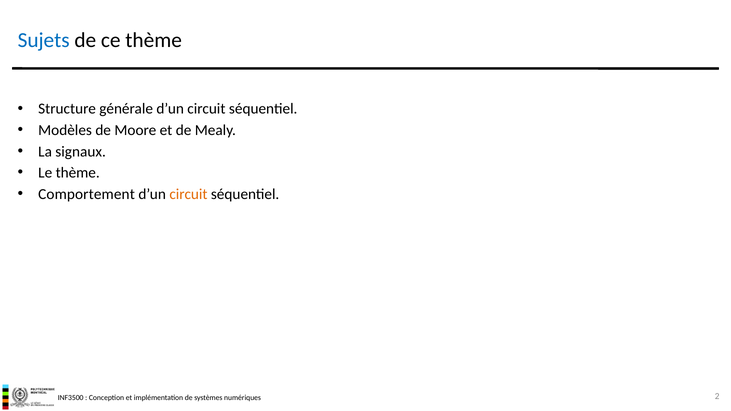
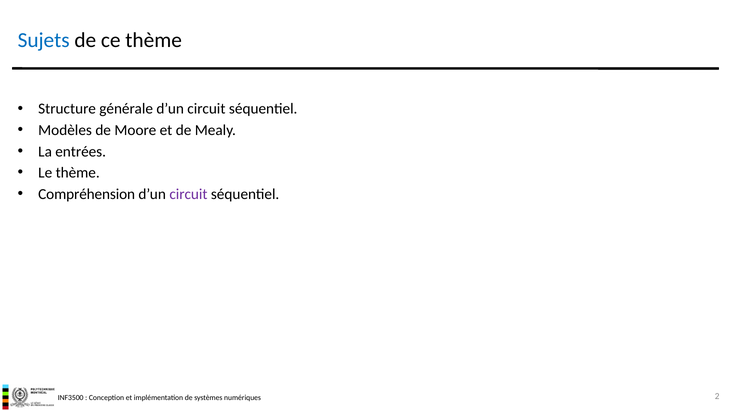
signaux: signaux -> entrées (81, 152)
Comportement: Comportement -> Compréhension (87, 194)
circuit colour: orange -> purple (188, 194)
